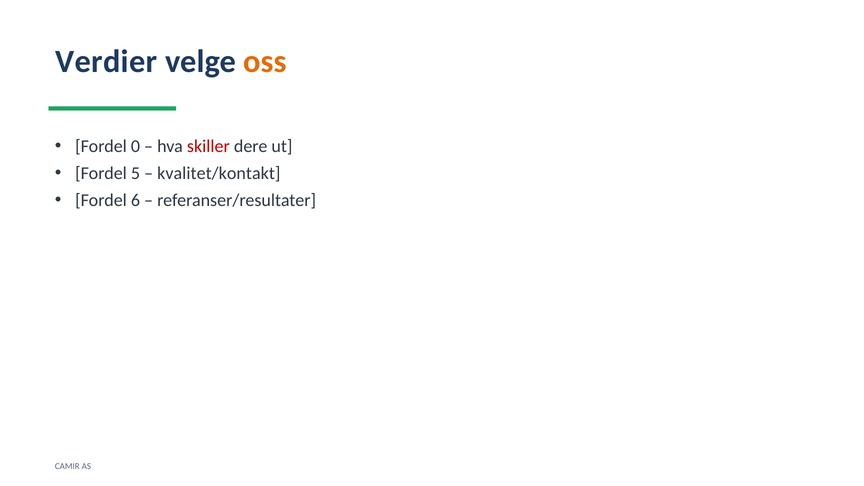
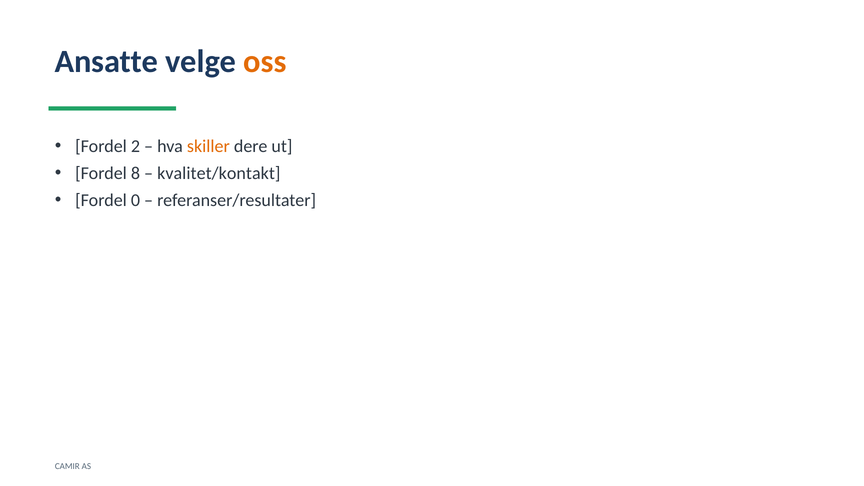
Verdier: Verdier -> Ansatte (107, 62)
0: 0 -> 2 (135, 146)
skiller colour: red -> orange (208, 146)
5: 5 -> 8 (135, 173)
6: 6 -> 0 (135, 200)
